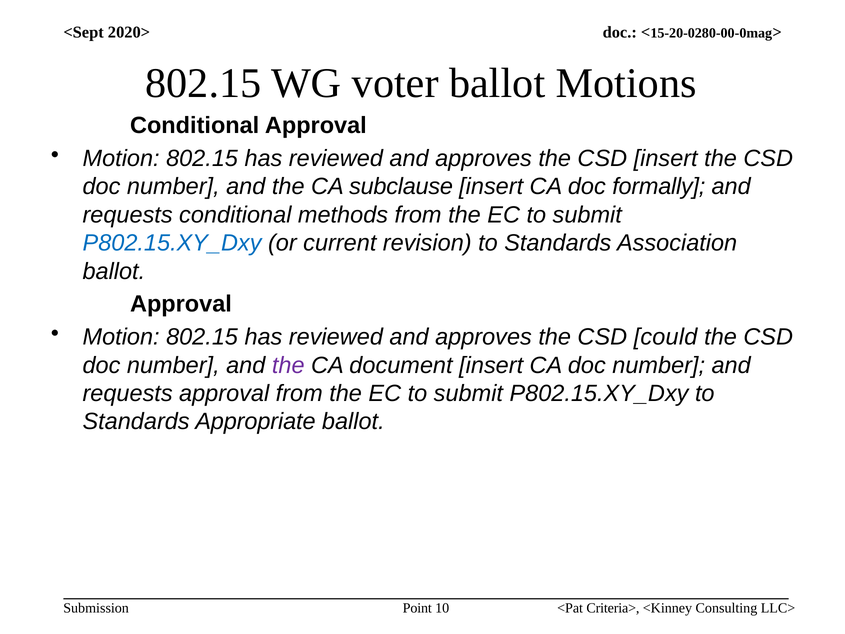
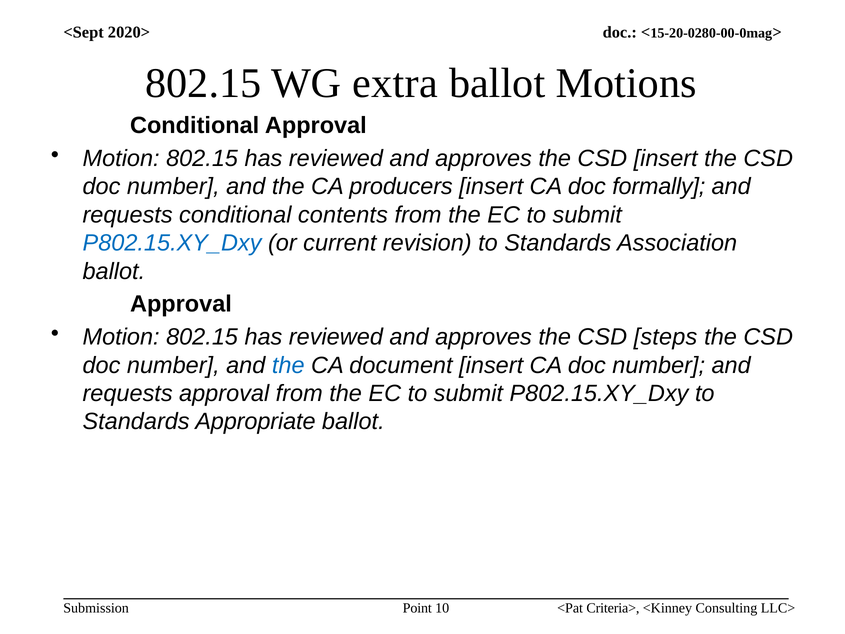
voter: voter -> extra (395, 83)
subclause: subclause -> producers (401, 187)
methods: methods -> contents (343, 215)
could: could -> steps (666, 337)
the colour: purple -> blue (288, 365)
